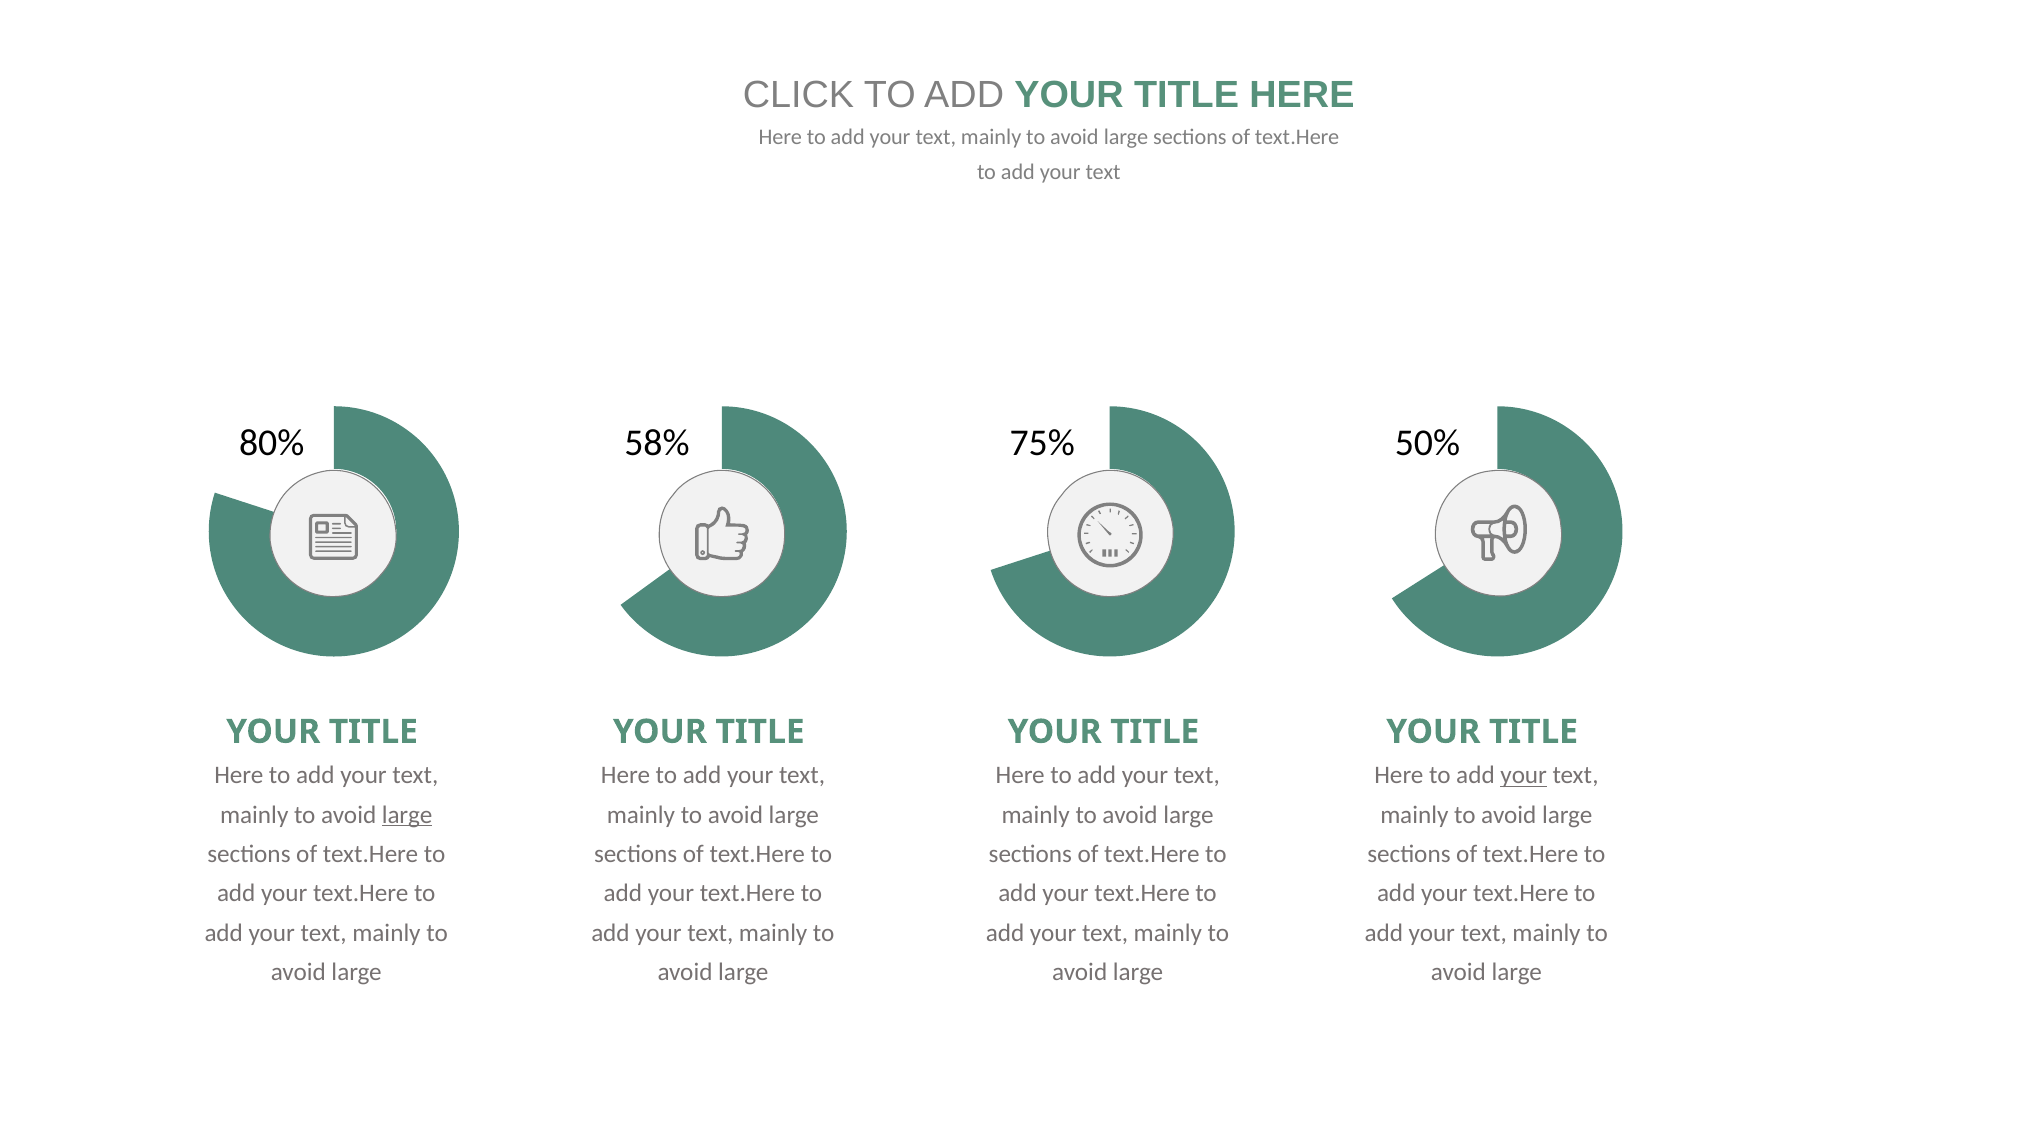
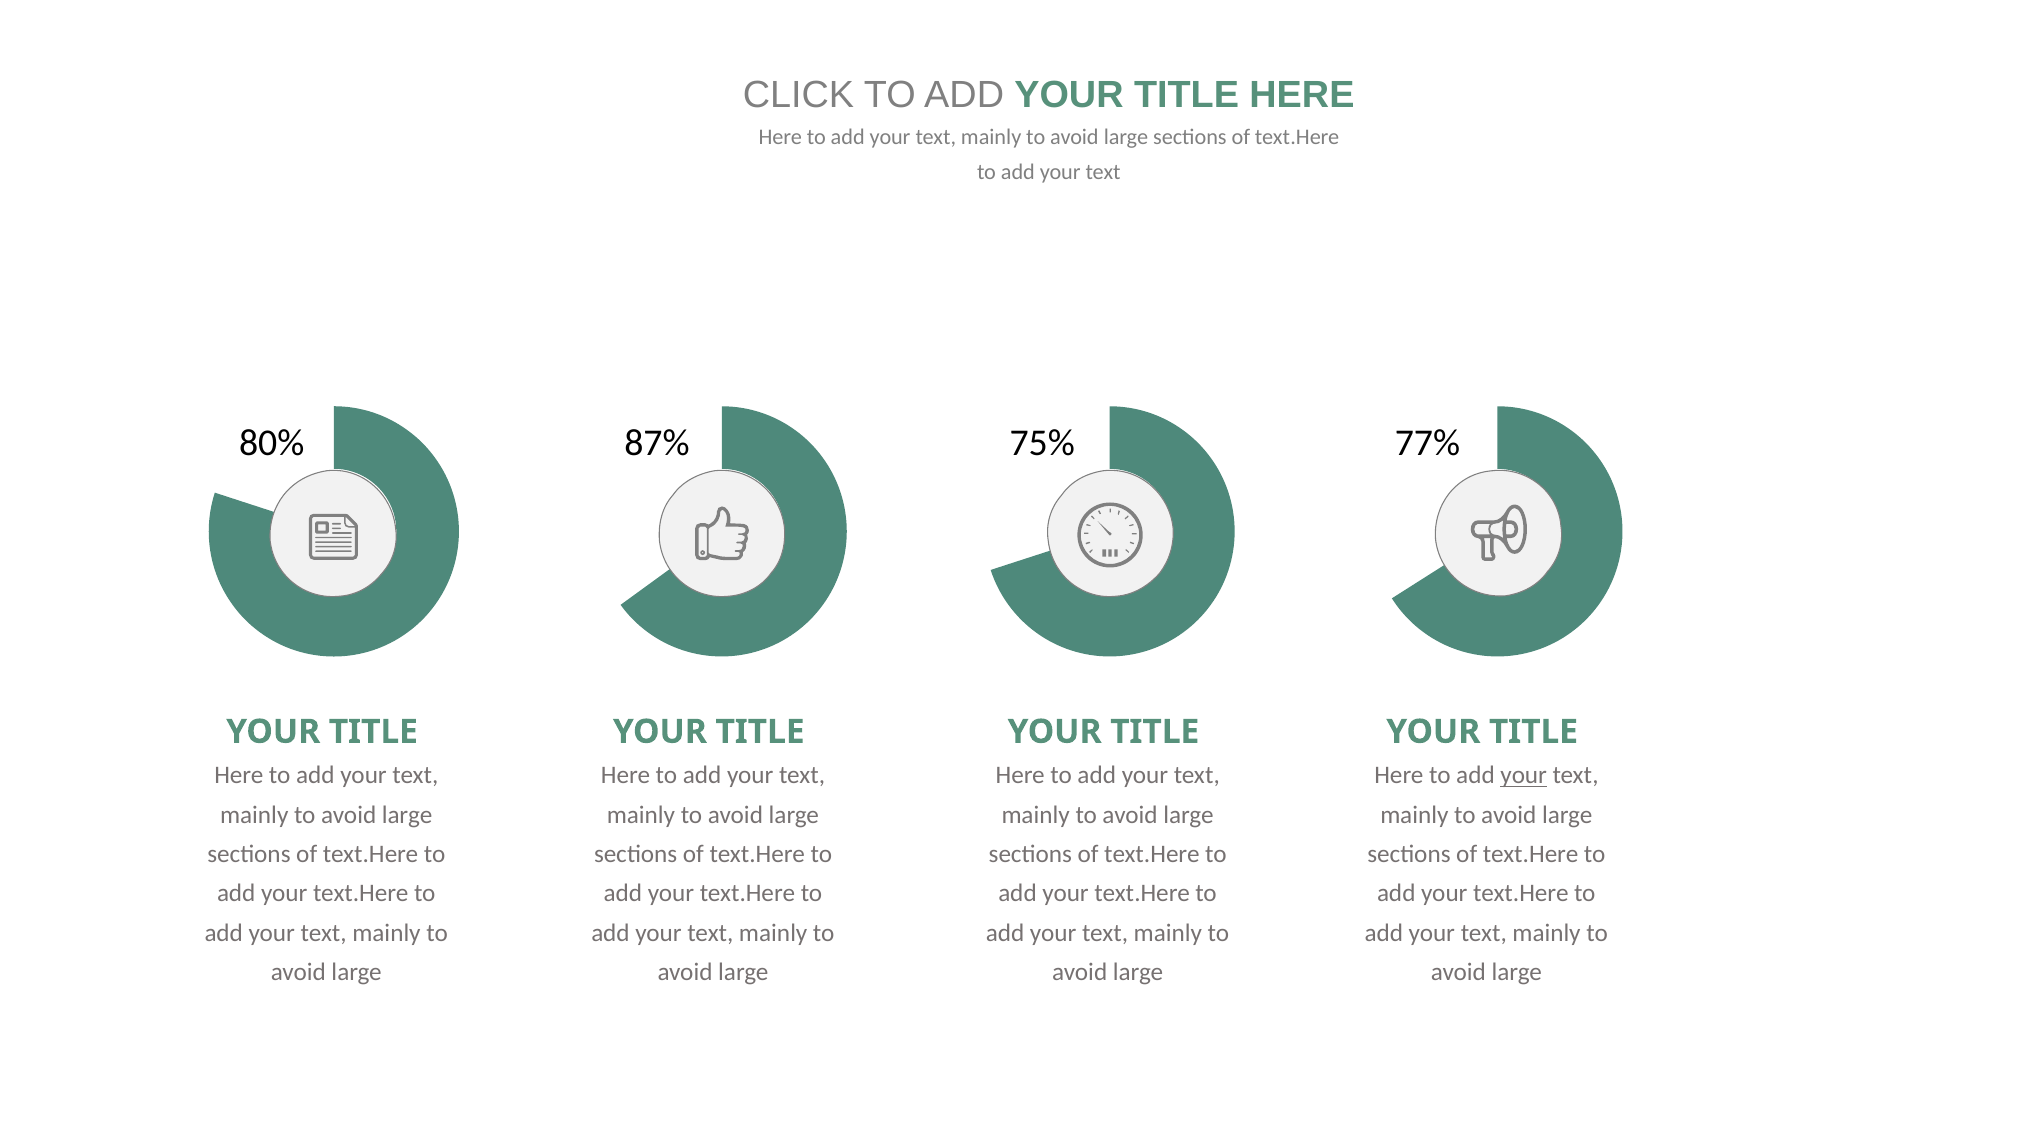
58%: 58% -> 87% (657, 443)
50%: 50% -> 77% (1427, 443)
large underline: present -> none (407, 814)
